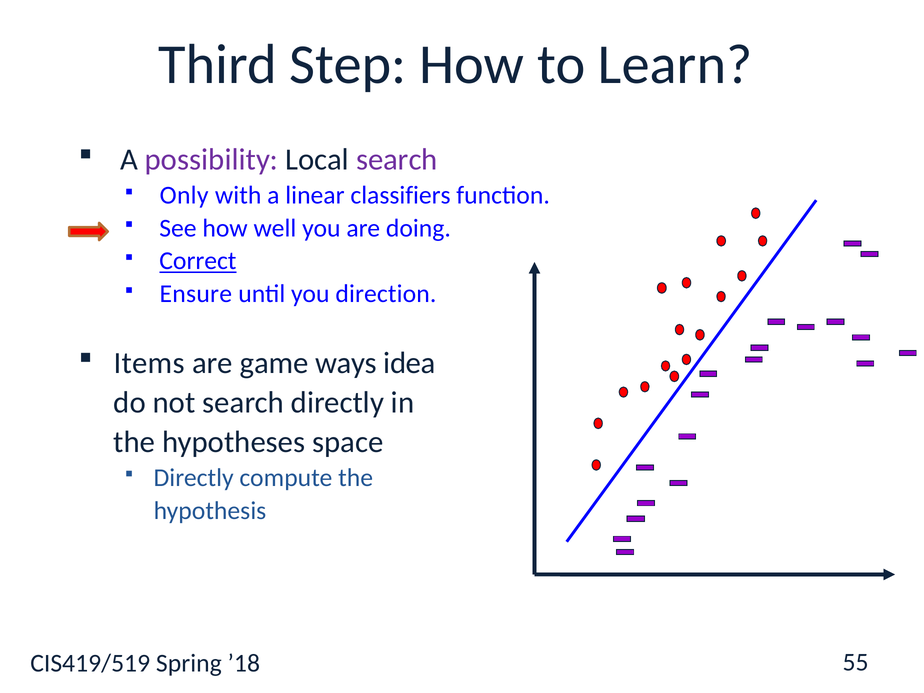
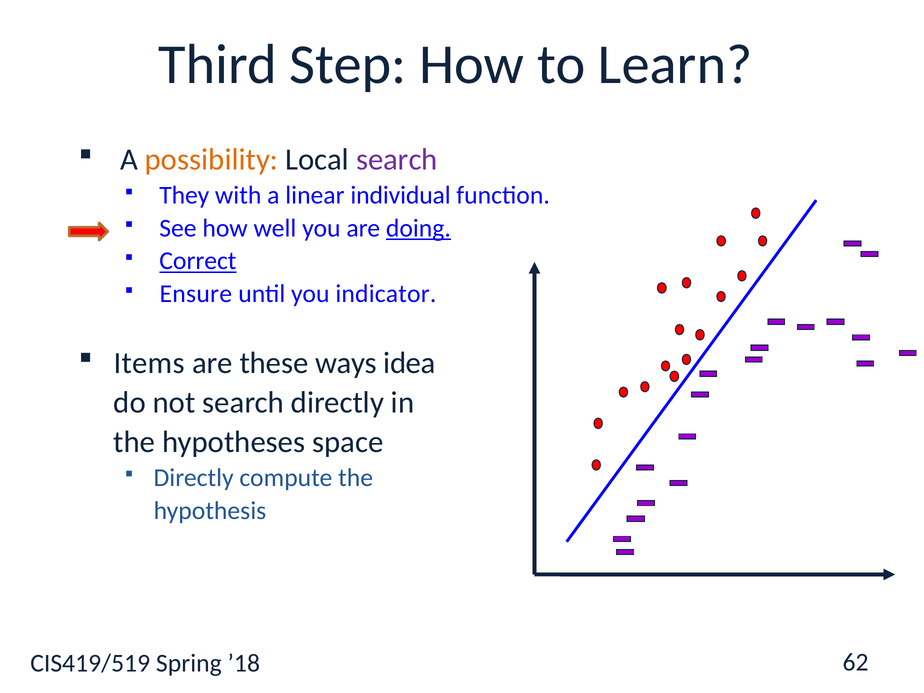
possibility colour: purple -> orange (211, 160)
Only: Only -> They (184, 195)
classifiers: classifiers -> individual (401, 195)
doing underline: none -> present (418, 228)
direction: direction -> indicator (386, 294)
game: game -> these (274, 363)
55: 55 -> 62 (856, 662)
